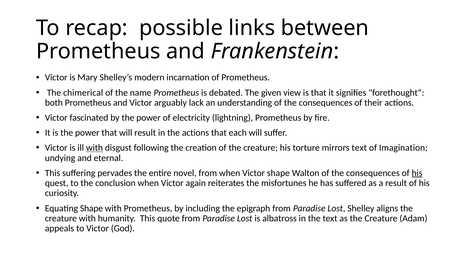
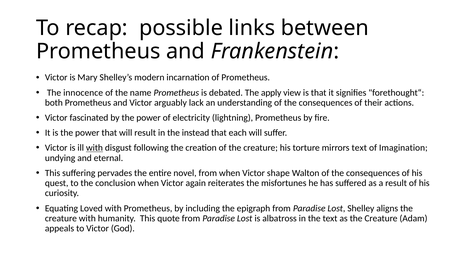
chimerical: chimerical -> innocence (83, 93)
given: given -> apply (271, 93)
the actions: actions -> instead (196, 133)
his underline: present -> none (417, 173)
Equating Shape: Shape -> Loved (91, 208)
